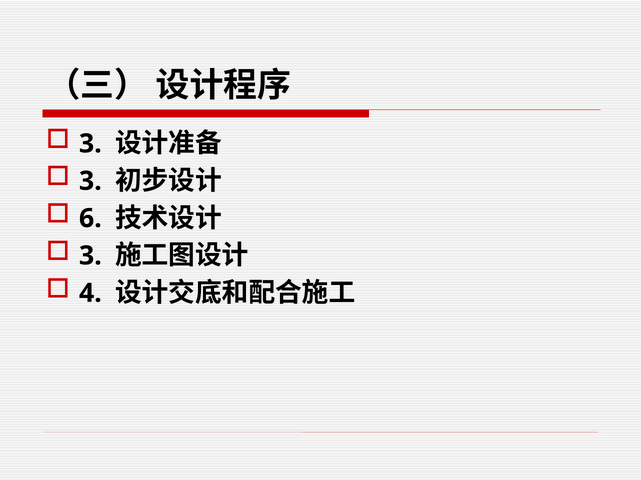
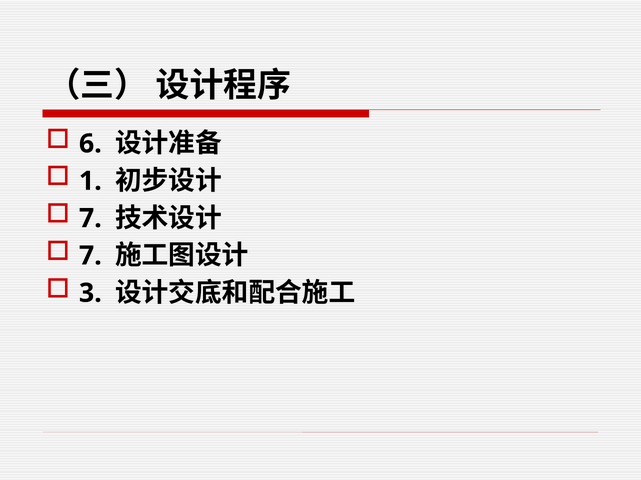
3: 3 -> 6 (90, 144)
3: 3 -> 1 (90, 181)
6: 6 -> 7 (90, 219)
3: 3 -> 7 (90, 256)
4: 4 -> 3 (90, 293)
